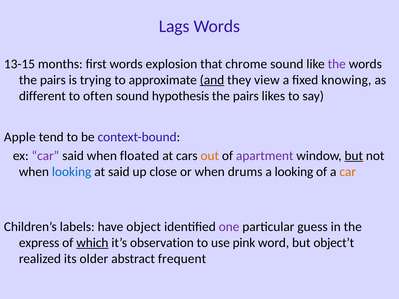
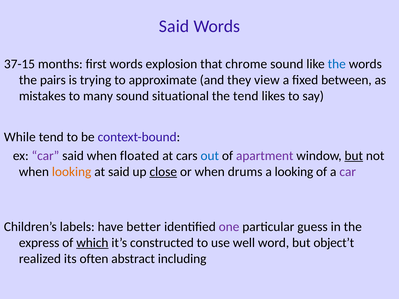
Lags: Lags -> Said (174, 26)
13-15: 13-15 -> 37-15 (19, 64)
the colour: purple -> blue (337, 64)
and underline: present -> none (212, 80)
knowing: knowing -> between (346, 80)
different: different -> mistakes (42, 96)
often: often -> many (98, 96)
hypothesis: hypothesis -> situational (180, 96)
pairs: pairs -> tend (246, 96)
Apple: Apple -> While (20, 137)
out colour: orange -> blue (210, 156)
looking colour: blue -> orange (72, 172)
close underline: none -> present (163, 172)
car colour: orange -> purple (348, 172)
object: object -> better (144, 227)
observation: observation -> constructed (162, 243)
pink: pink -> well (244, 243)
older: older -> often (94, 259)
frequent: frequent -> including (182, 259)
